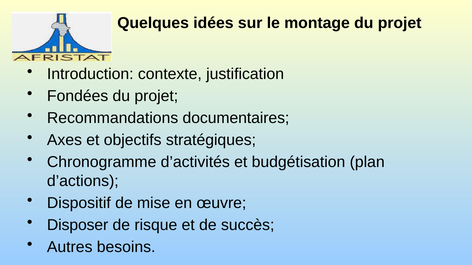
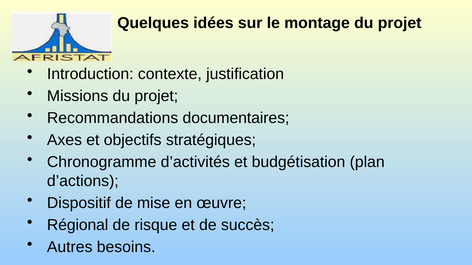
Fondées: Fondées -> Missions (78, 96)
Disposer: Disposer -> Régional (78, 225)
